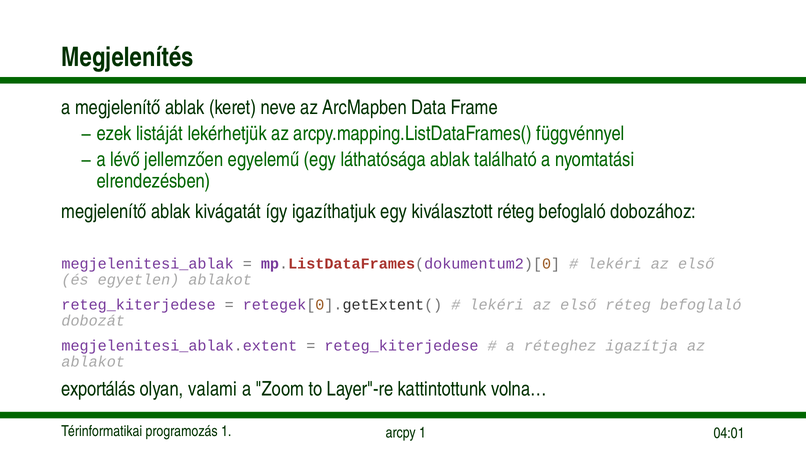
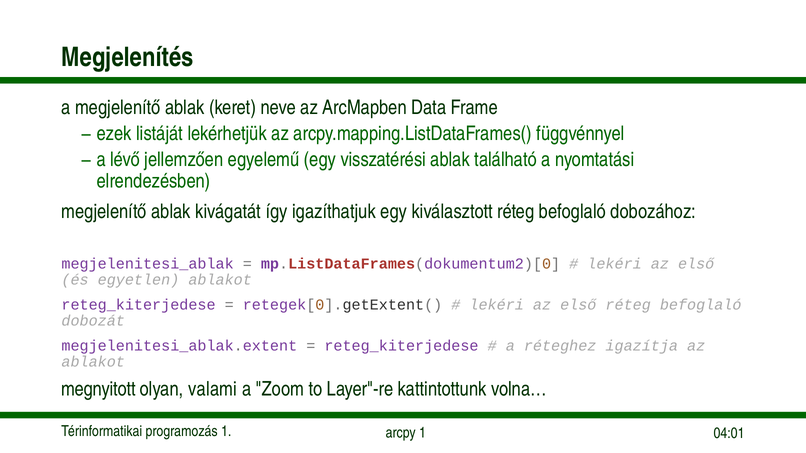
láthatósága: láthatósága -> visszatérési (383, 160)
exportálás: exportálás -> megnyitott (98, 390)
